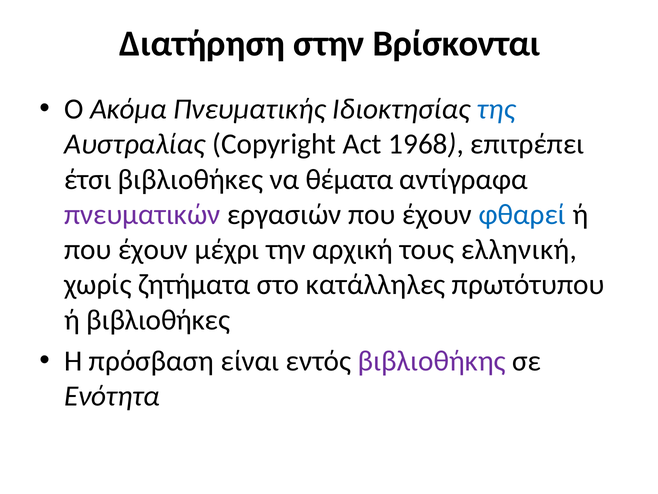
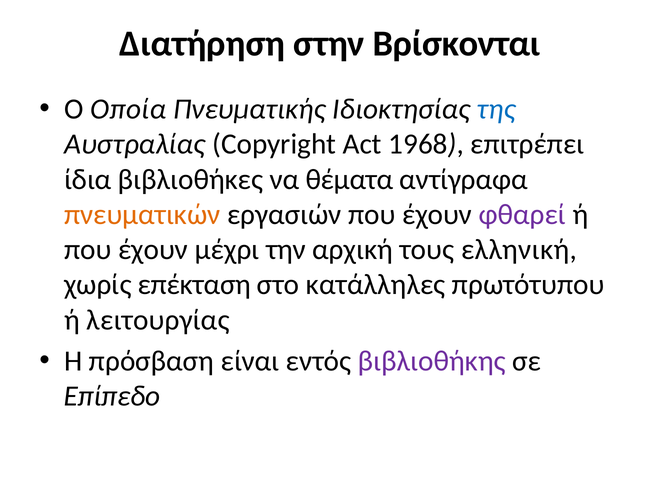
Ακόμα: Ακόμα -> Οποία (128, 109)
έτσι: έτσι -> ίδια (88, 179)
πνευματικών colour: purple -> orange (142, 214)
φθαρεί colour: blue -> purple (522, 214)
ζητήματα: ζητήματα -> επέκταση (194, 285)
ή βιβλιοθήκες: βιβλιοθήκες -> λειτουργίας (158, 320)
Ενότητα: Ενότητα -> Επίπεδο (112, 396)
